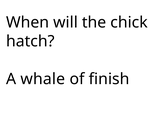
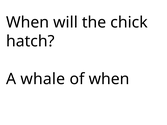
of finish: finish -> when (109, 79)
